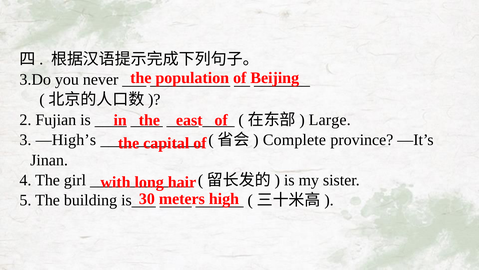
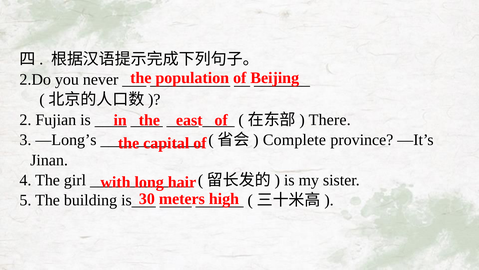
3.Do: 3.Do -> 2.Do (35, 79)
Large: Large -> There (330, 120)
—High’s: —High’s -> —Long’s (66, 140)
